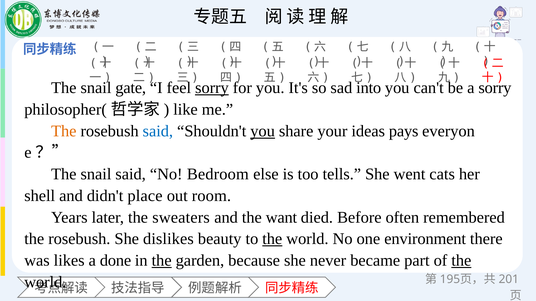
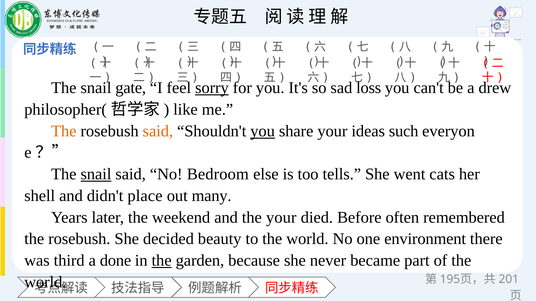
into: into -> loss (369, 88)
a sorry: sorry -> drew (495, 88)
said colour: blue -> orange (158, 131)
pays: pays -> such (404, 131)
snail underline: none -> present (96, 174)
room: room -> many (212, 196)
sweaters: sweaters -> weekend (181, 218)
the want: want -> your (281, 218)
dislikes: dislikes -> decided (168, 239)
the underline: present -> none (272, 239)
likes: likes -> third (69, 261)
the underline: present -> none (461, 261)
